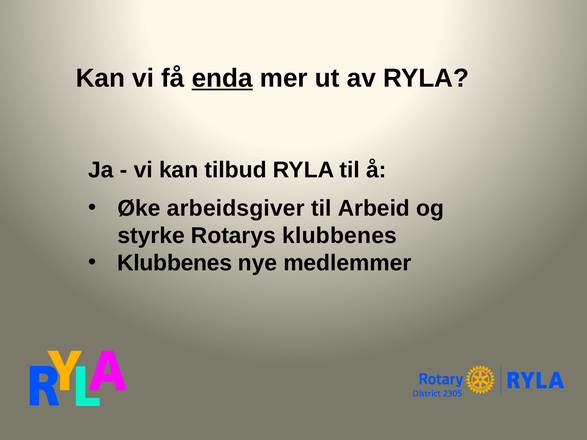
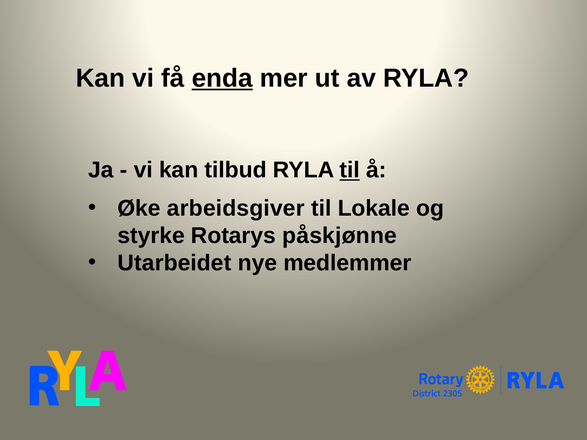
til underline: none -> present (350, 170)
Arbeid: Arbeid -> Lokale (374, 208)
Rotarys klubbenes: klubbenes -> påskjønne (340, 236)
Klubbenes: Klubbenes -> Utarbeidet (174, 263)
